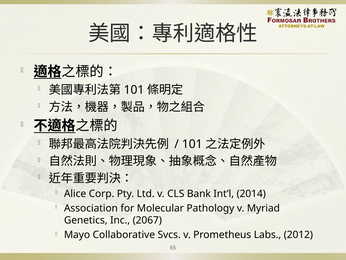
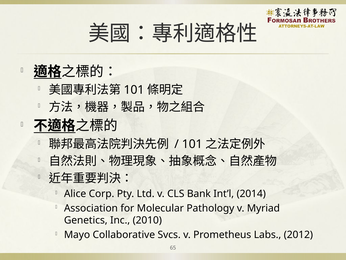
2067: 2067 -> 2010 (147, 220)
